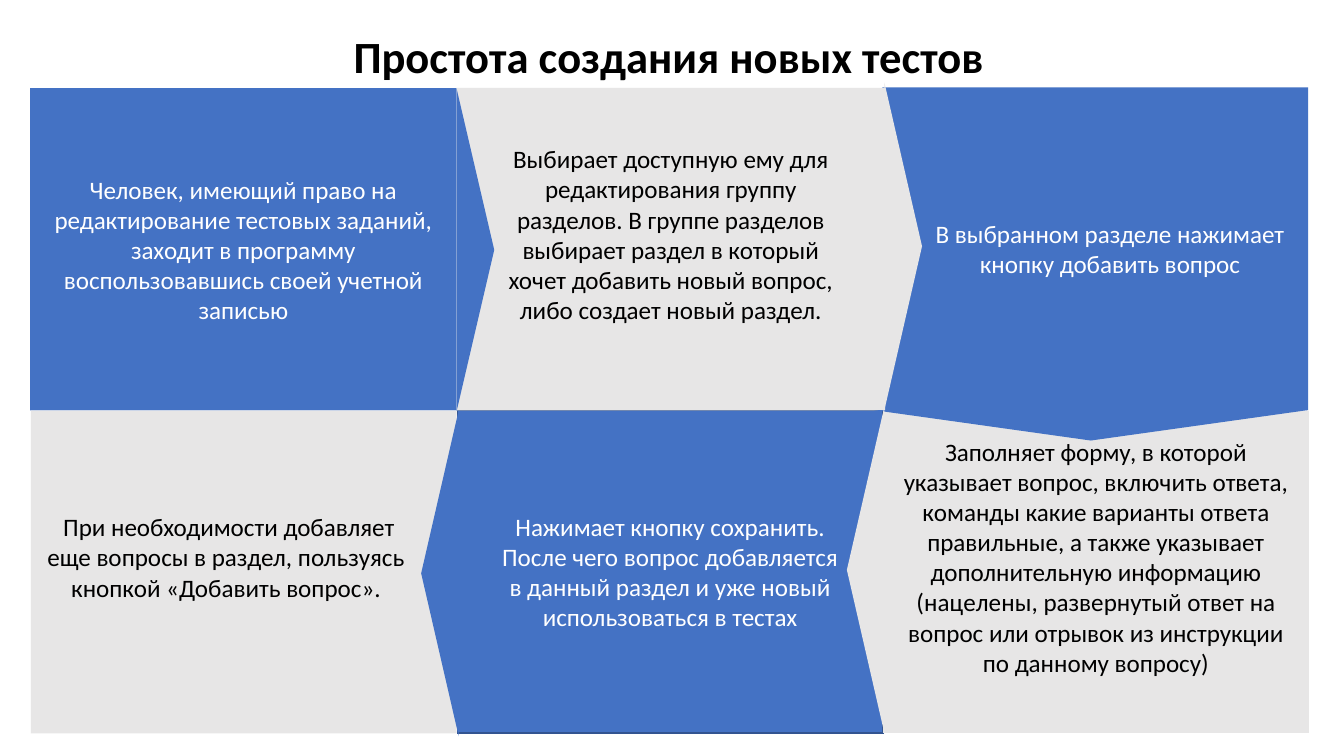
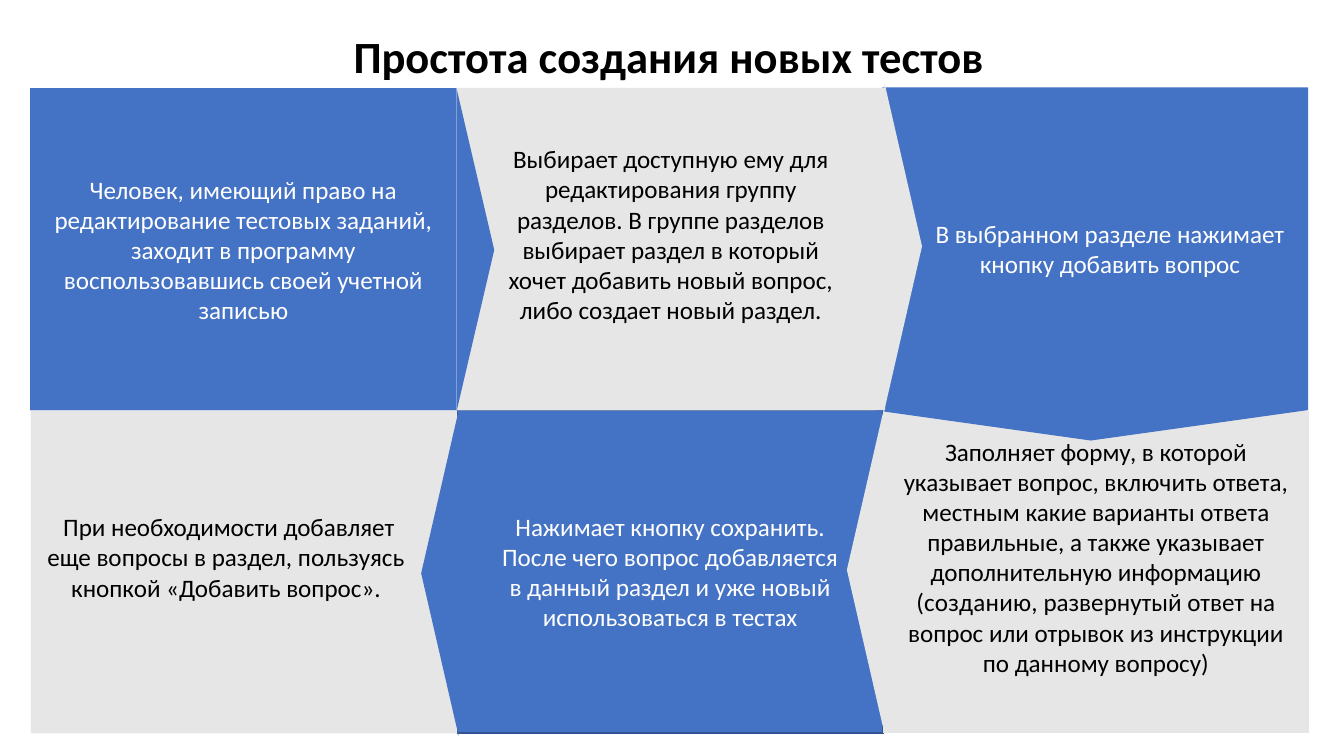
команды: команды -> местным (971, 513)
нацелены: нацелены -> созданию (977, 603)
